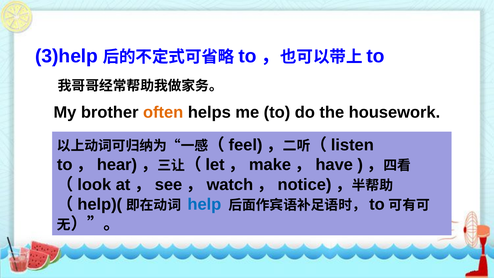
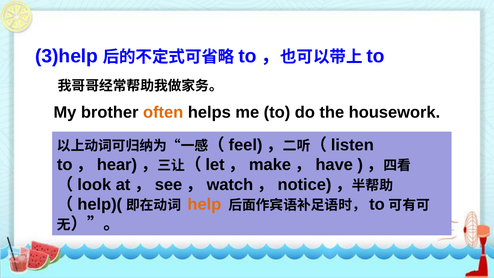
help colour: blue -> orange (204, 204)
